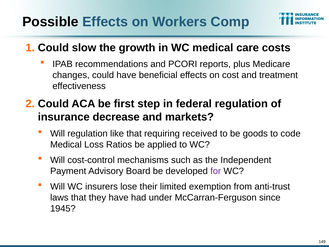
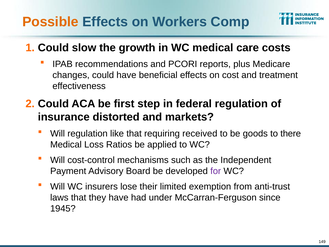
Possible colour: black -> orange (50, 22)
decrease: decrease -> distorted (116, 117)
code: code -> there (291, 133)
